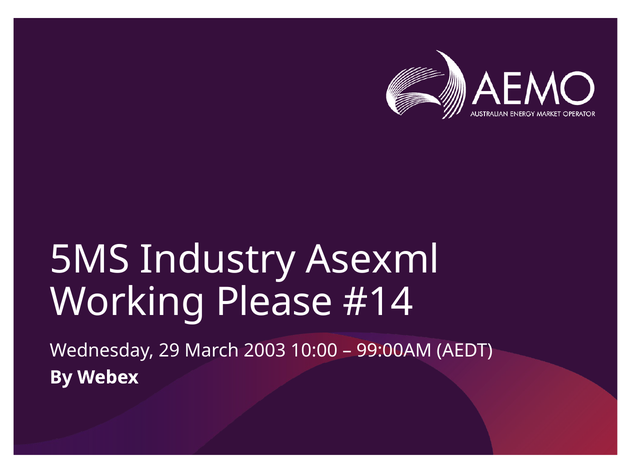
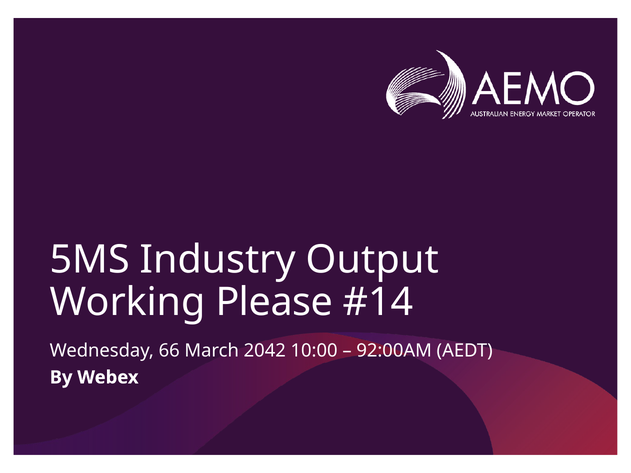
Asexml: Asexml -> Output (373, 260)
29: 29 -> 66 (169, 351)
2003: 2003 -> 2042 (265, 351)
99:00AM: 99:00AM -> 92:00AM (394, 351)
